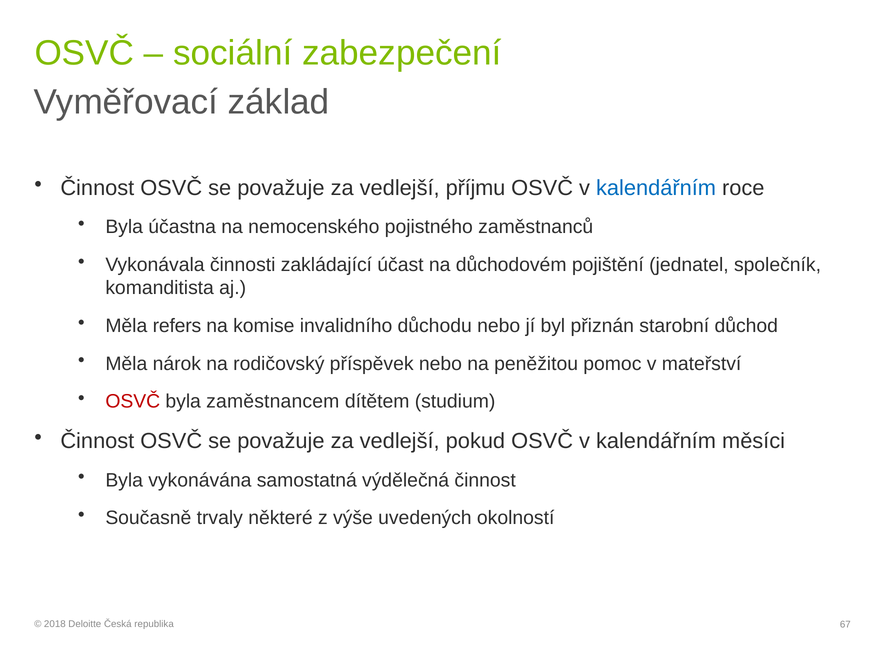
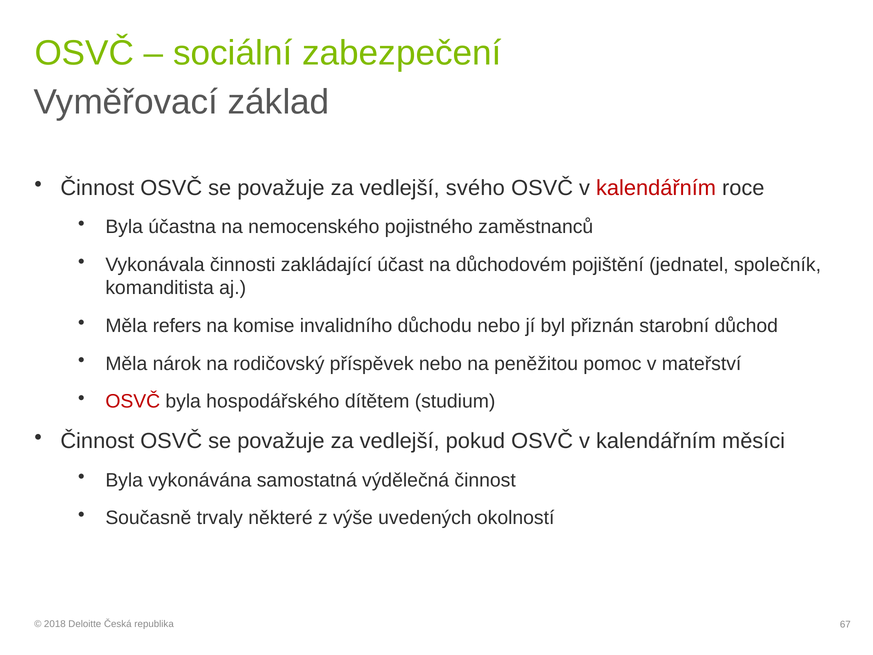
příjmu: příjmu -> svého (475, 188)
kalendářním colour: blue -> red (656, 188)
zaměstnancem: zaměstnancem -> hospodářského (273, 401)
